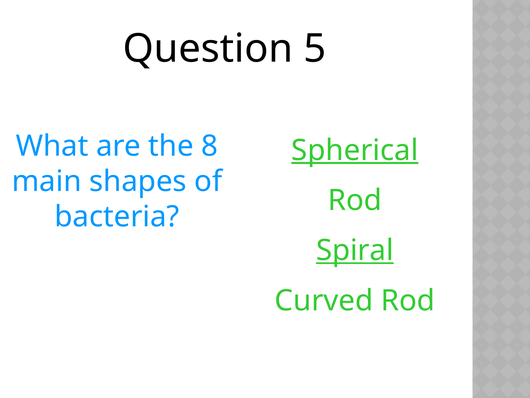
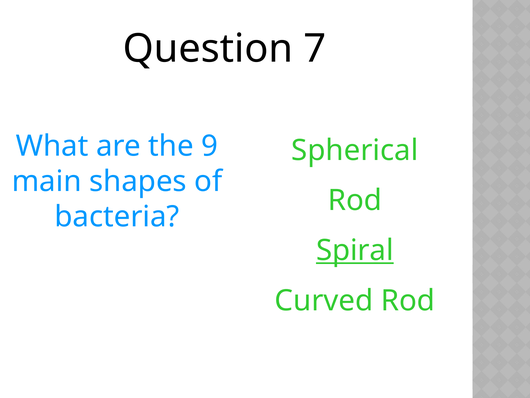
5: 5 -> 7 (315, 49)
8: 8 -> 9 (210, 146)
Spherical underline: present -> none (355, 150)
